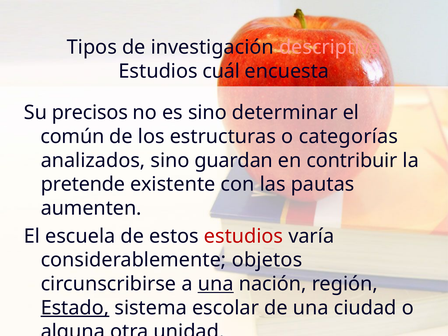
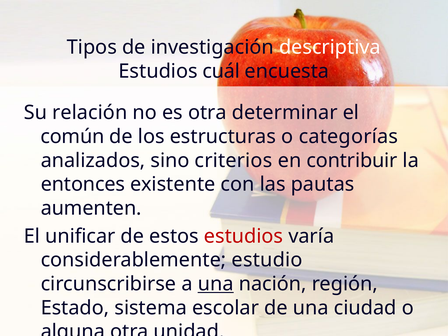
descriptiva colour: pink -> white (330, 47)
precisos: precisos -> relación (90, 113)
es sino: sino -> otra (207, 113)
guardan: guardan -> criterios (234, 160)
pretende: pretende -> entonces (83, 184)
escuela: escuela -> unificar (80, 236)
objetos: objetos -> estudio (267, 260)
Estado underline: present -> none (75, 308)
